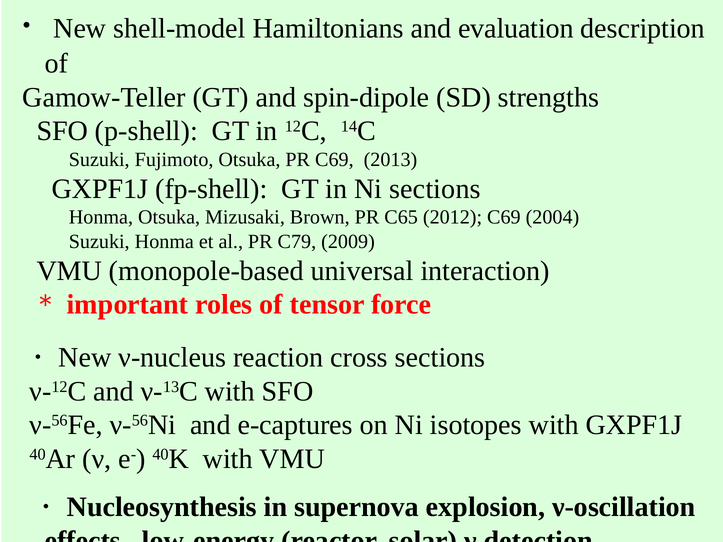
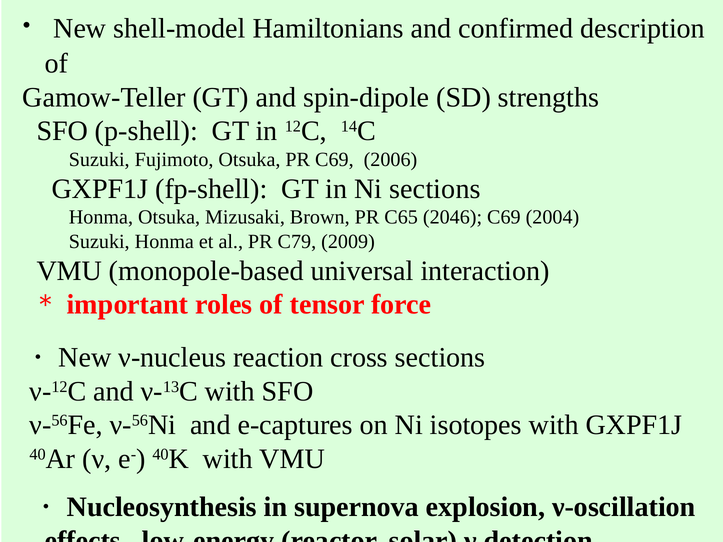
evaluation: evaluation -> confirmed (516, 28)
2013: 2013 -> 2006 (390, 160)
2012: 2012 -> 2046 (453, 217)
